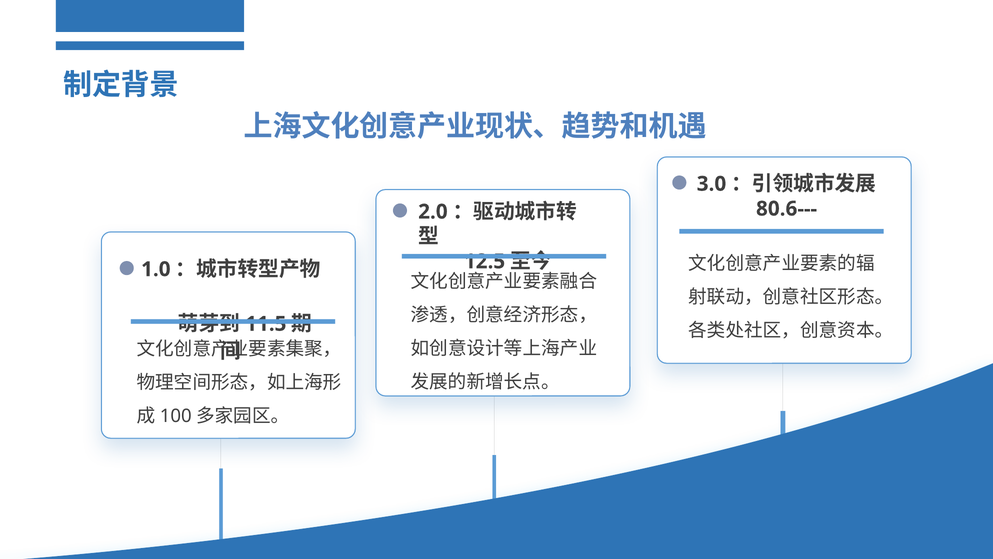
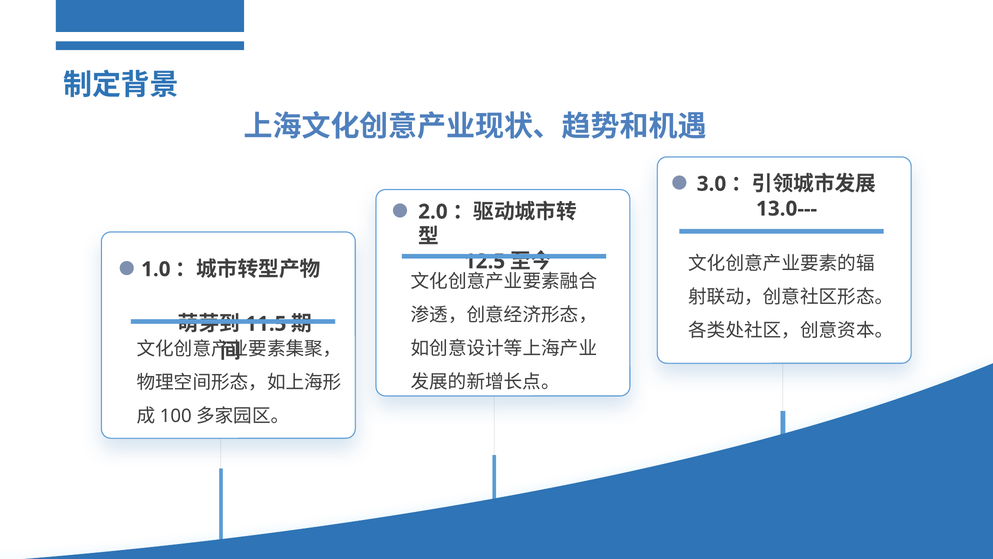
80.6---: 80.6--- -> 13.0--- (787, 209)
